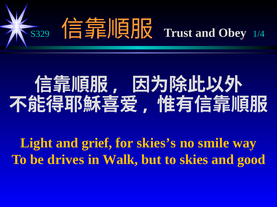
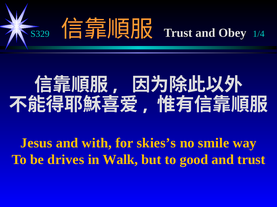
Light: Light -> Jesus (36, 143)
grief: grief -> with (97, 143)
skies: skies -> good (194, 160)
and good: good -> trust (251, 160)
